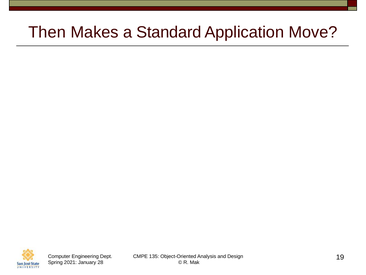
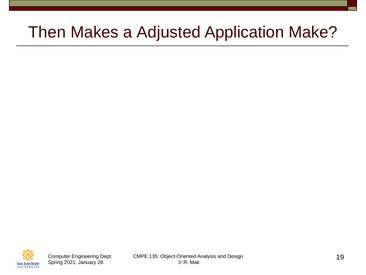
Standard: Standard -> Adjusted (169, 32)
Move: Move -> Make (313, 32)
